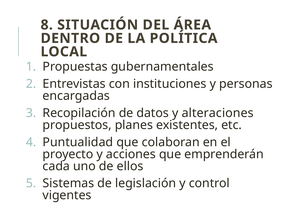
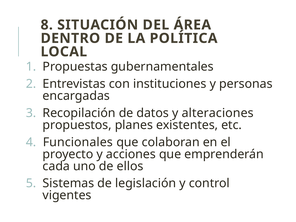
Puntualidad: Puntualidad -> Funcionales (78, 142)
